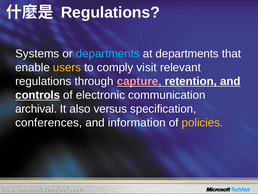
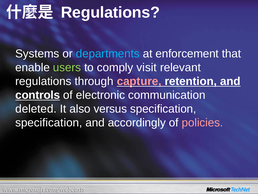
at departments: departments -> enforcement (187, 54)
users colour: yellow -> light green (67, 67)
archival: archival -> deleted (36, 109)
conferences: conferences -> specification (49, 122)
information: information -> accordingly (137, 122)
policies colour: yellow -> pink (202, 122)
